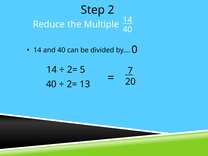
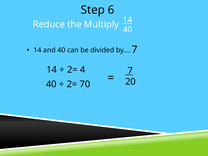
2: 2 -> 6 (111, 10)
Multiple: Multiple -> Multiply (102, 24)
by… 0: 0 -> 7 (135, 50)
5: 5 -> 4 (83, 70)
13: 13 -> 70 (85, 84)
